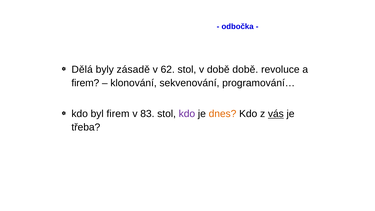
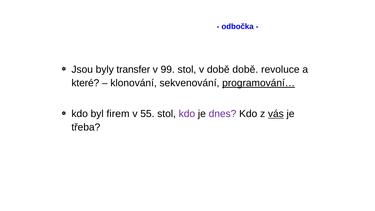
Dělá: Dělá -> Jsou (82, 69)
zásadě: zásadě -> transfer (133, 69)
62: 62 -> 99 (168, 69)
firem: firem -> které (85, 83)
programování… underline: none -> present (259, 83)
83: 83 -> 55 (147, 114)
dnes colour: orange -> purple (223, 114)
